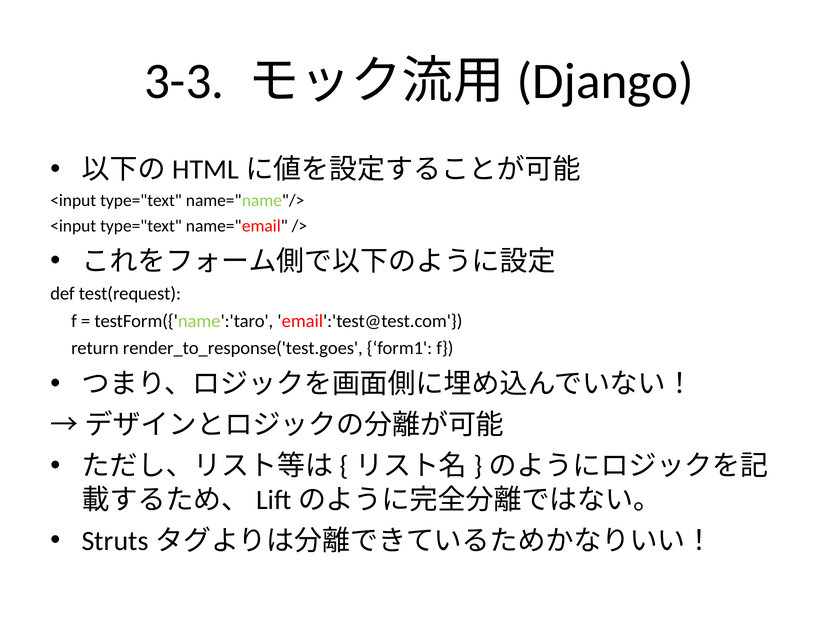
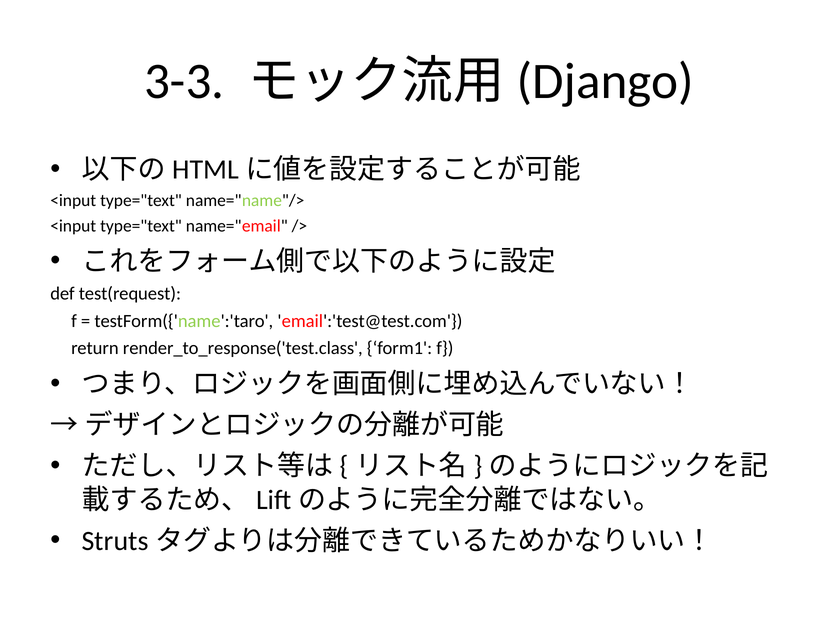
render_to_response('test.goes: render_to_response('test.goes -> render_to_response('test.class (243, 348)
